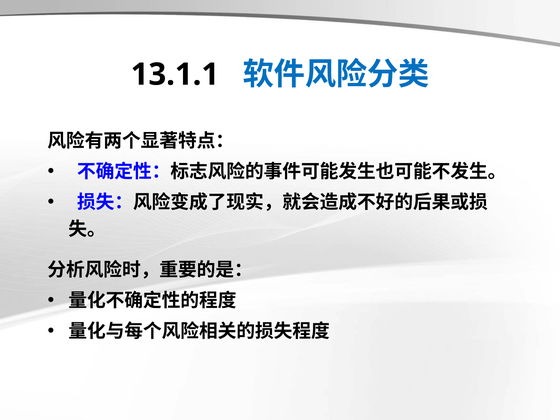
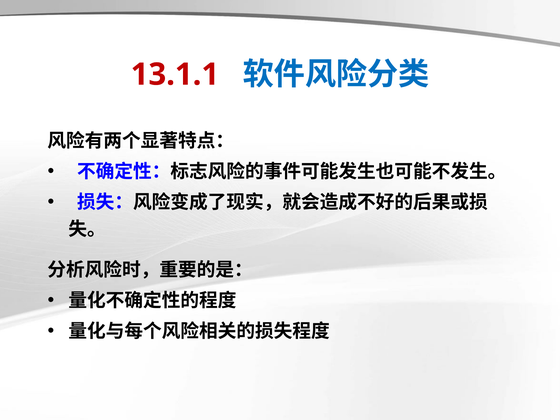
13.1.1 colour: black -> red (175, 74)
